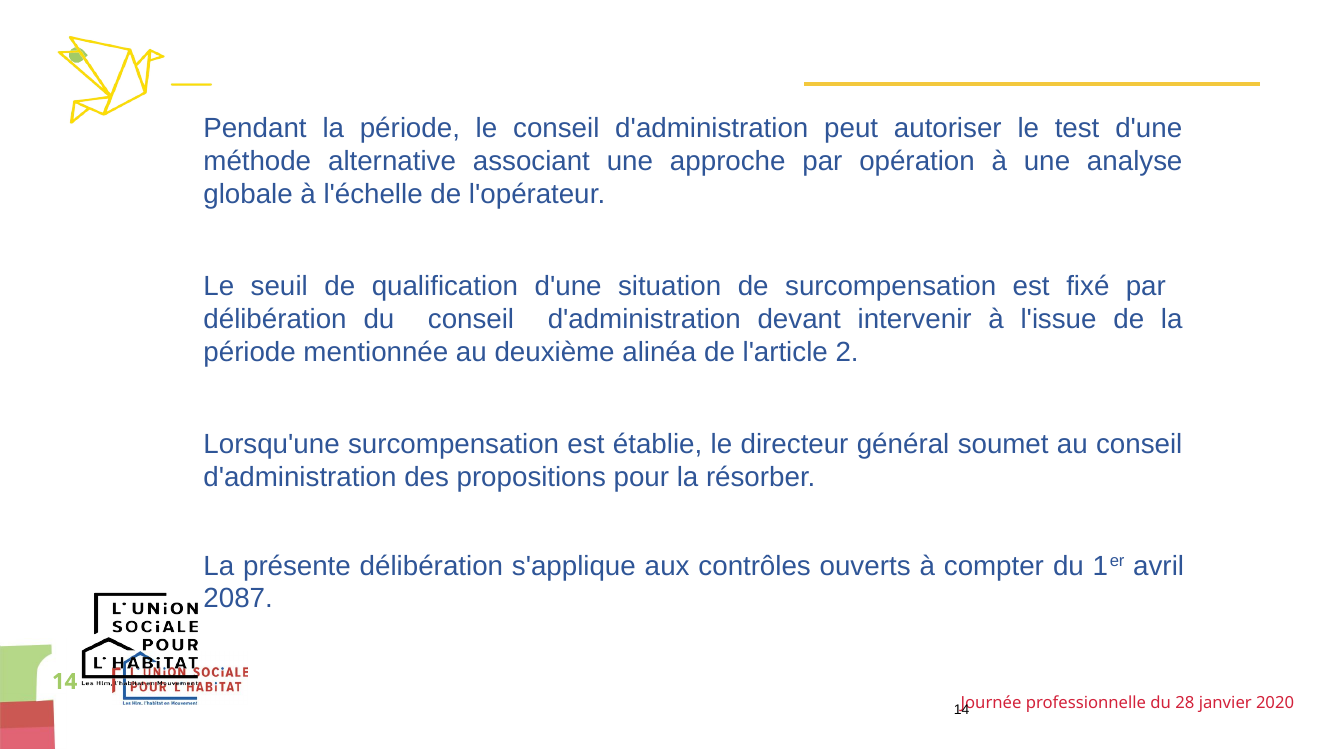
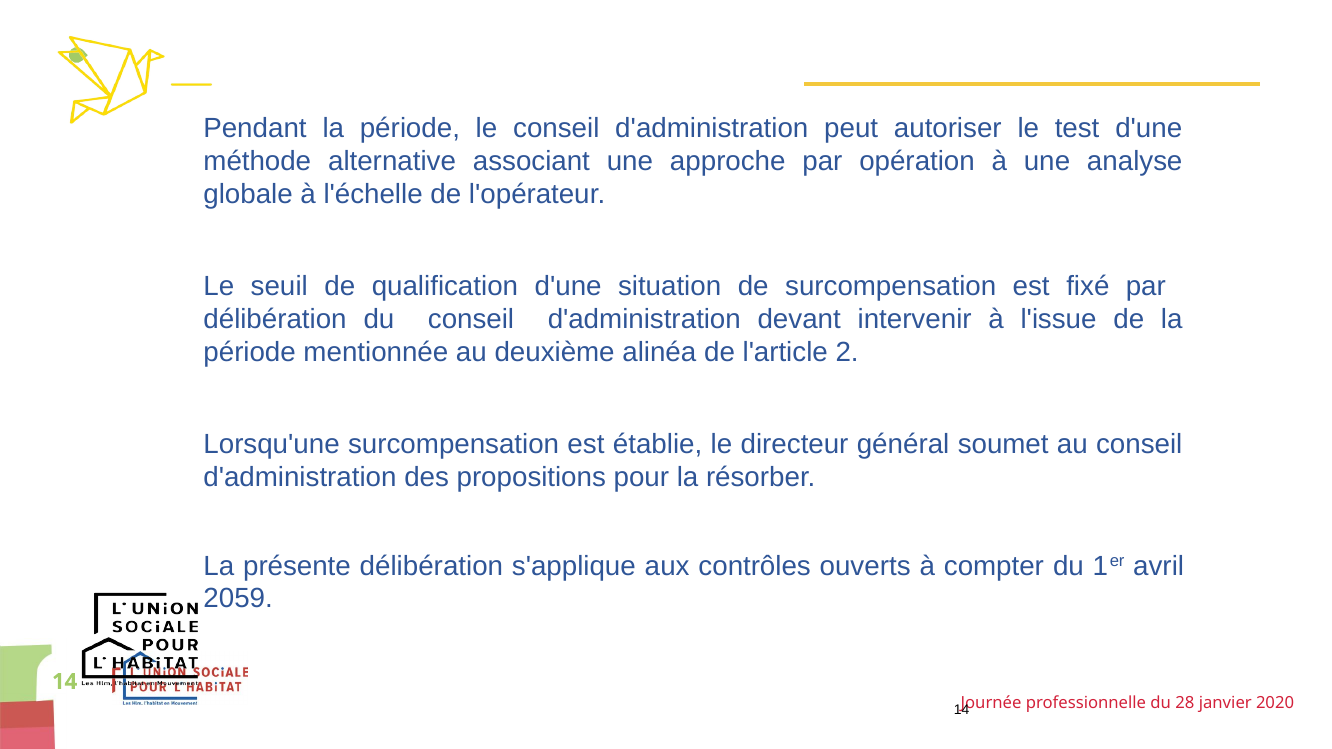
2087: 2087 -> 2059 (238, 599)
